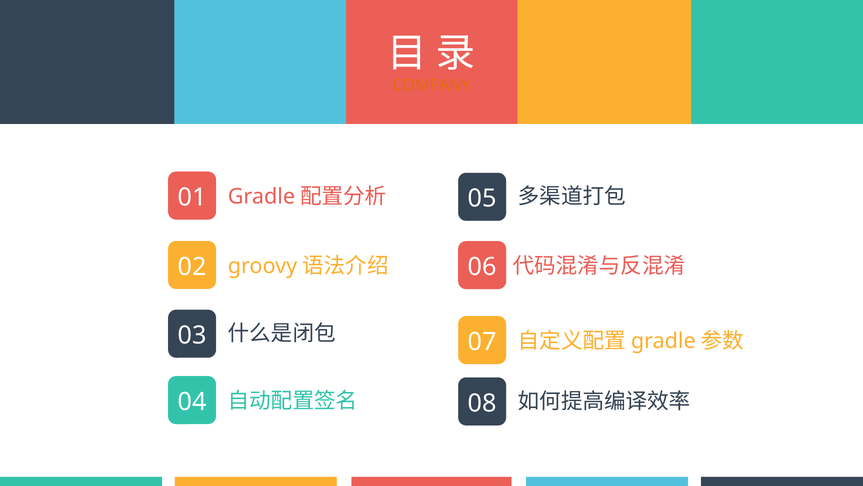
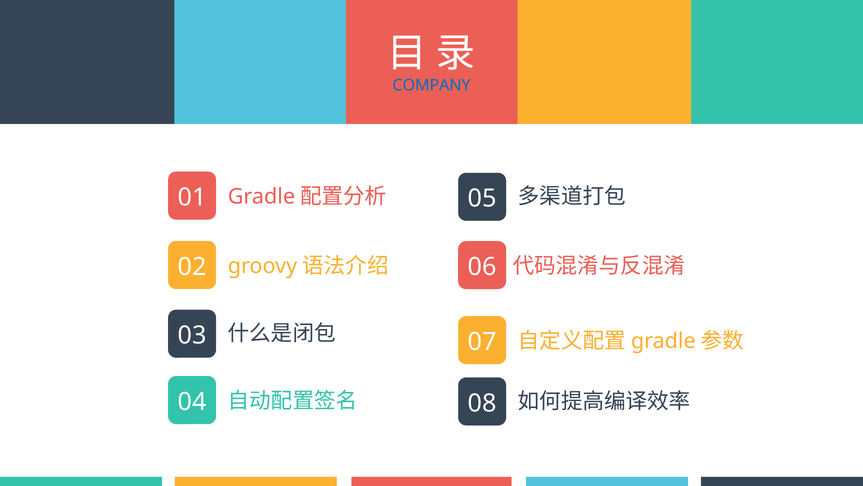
COMPANY colour: orange -> blue (432, 85)
